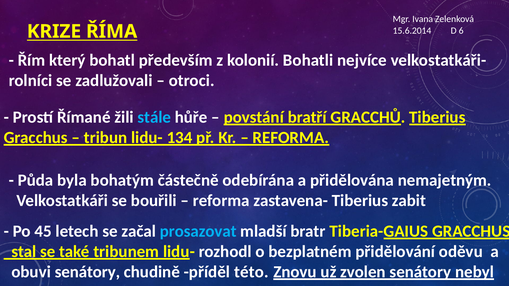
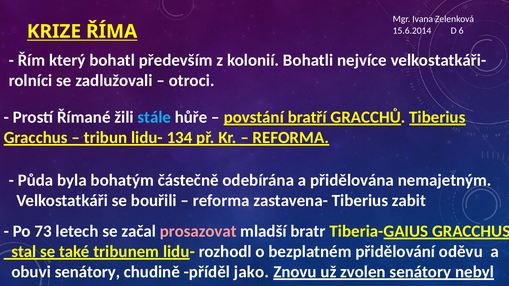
45: 45 -> 73 (43, 232)
prosazovat colour: light blue -> pink (198, 232)
této: této -> jako (251, 272)
